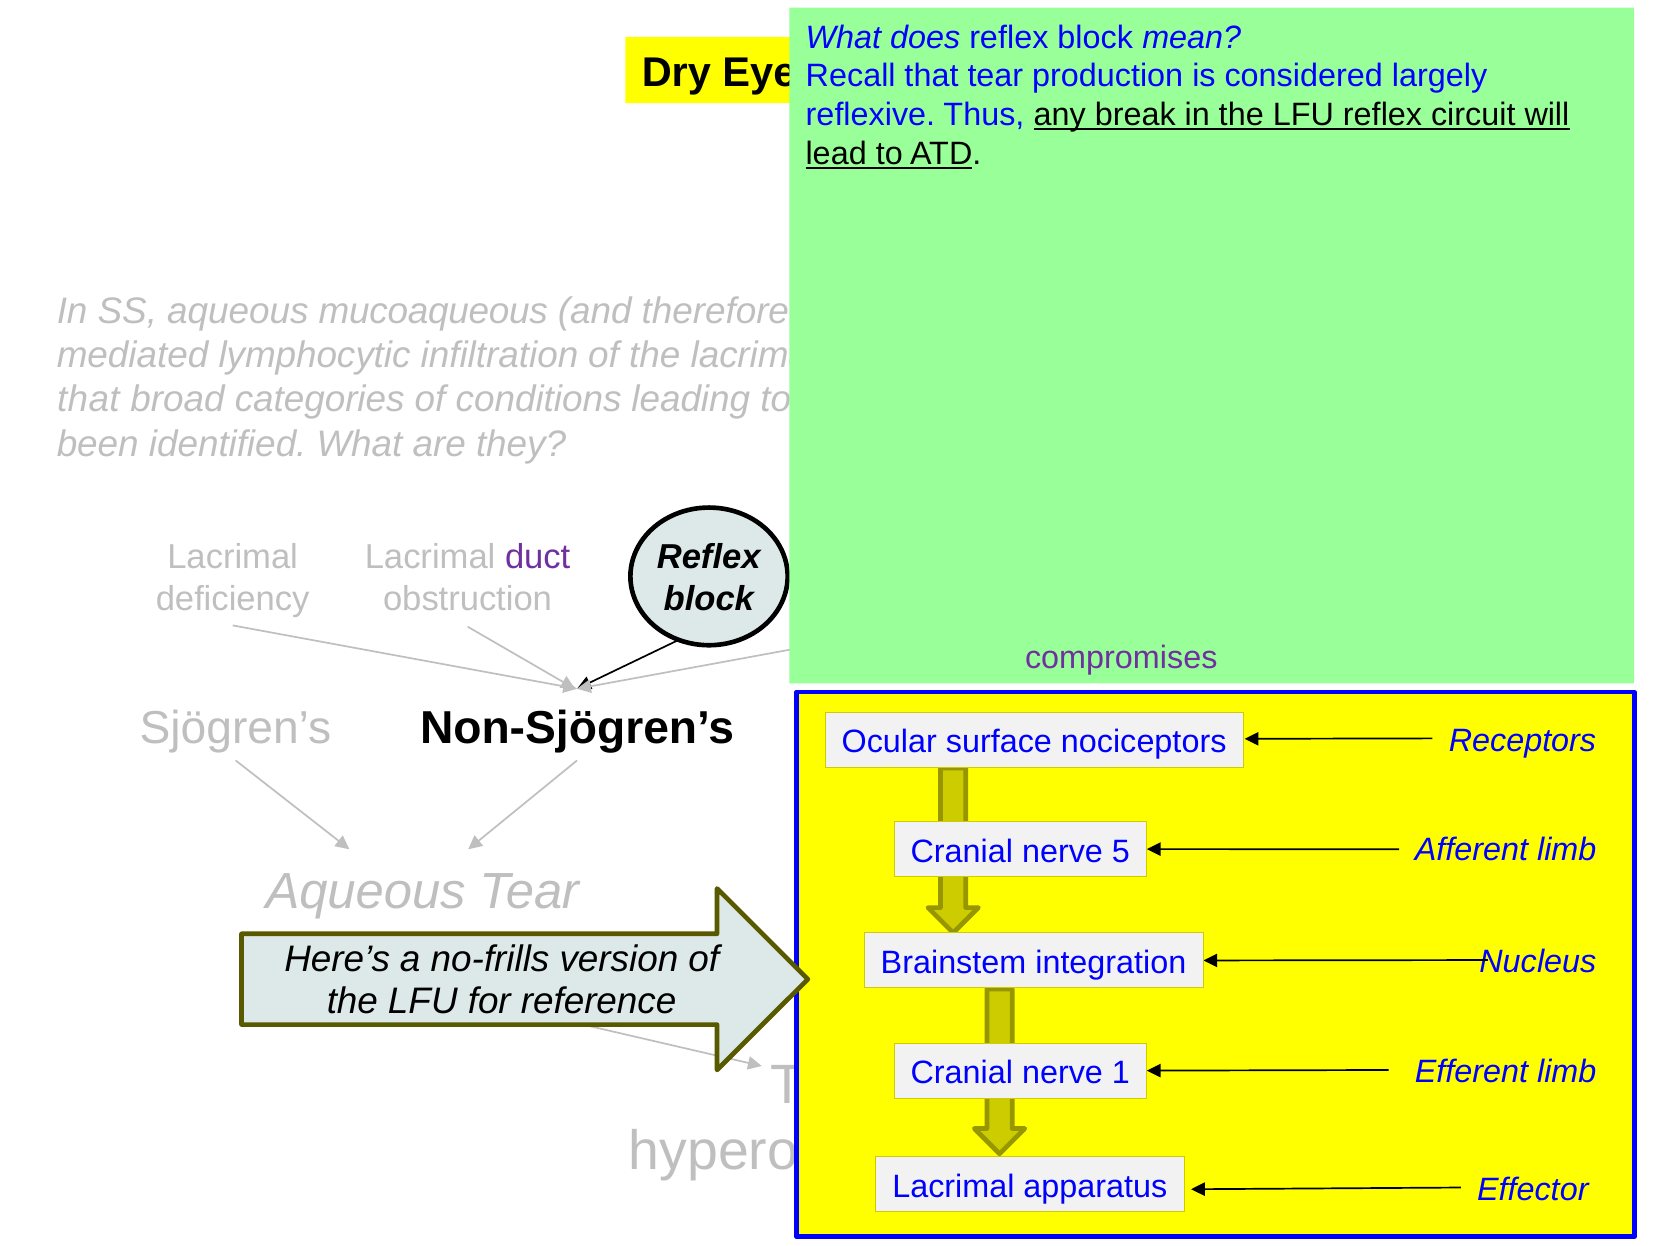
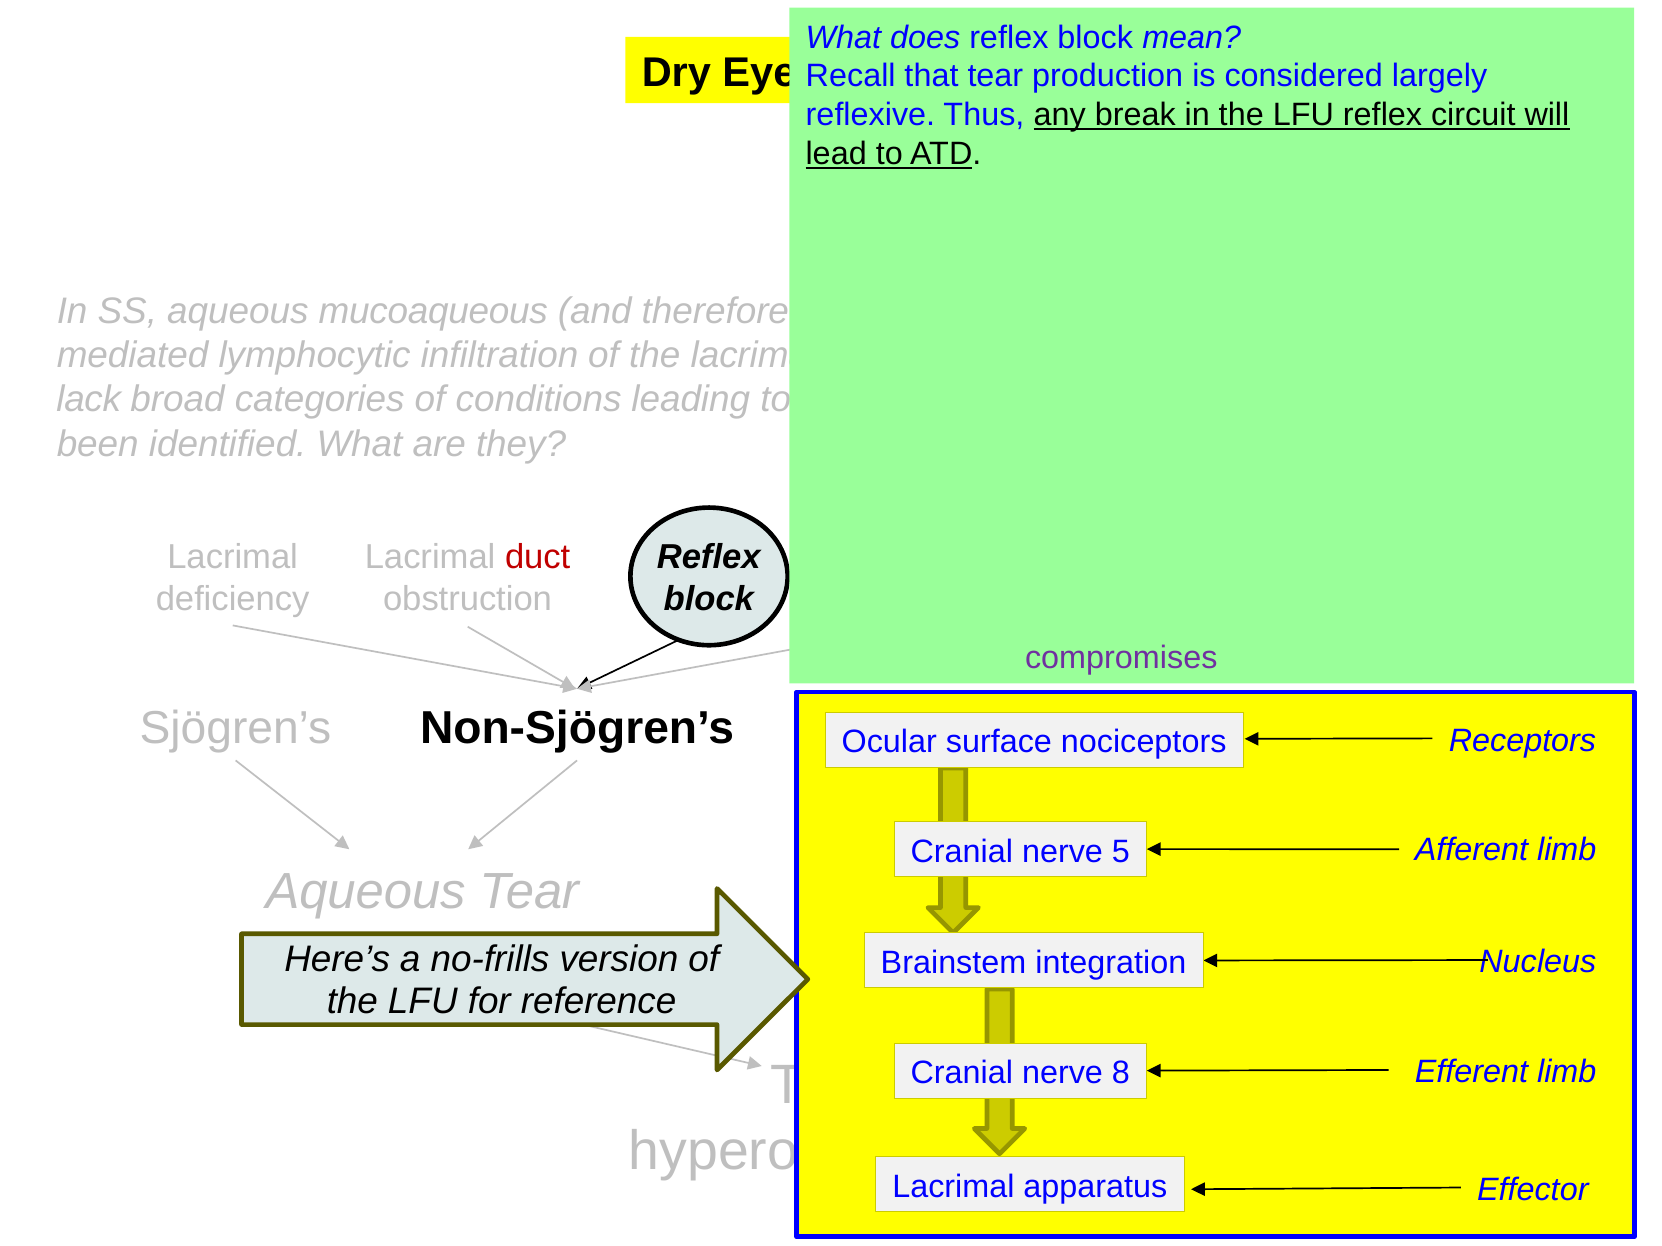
that: that -> lack (89, 400)
duct colour: purple -> red (538, 558)
1: 1 -> 8 (1121, 1073)
